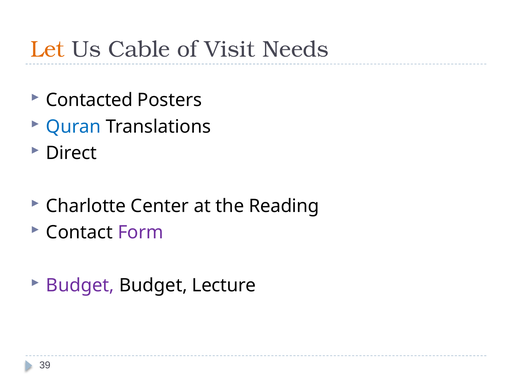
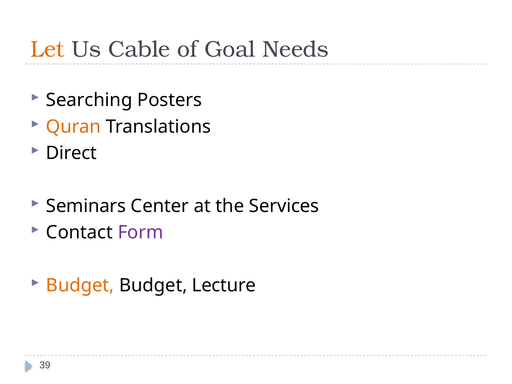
Visit: Visit -> Goal (230, 49)
Contacted: Contacted -> Searching (89, 100)
Quran colour: blue -> orange (73, 127)
Charlotte: Charlotte -> Seminars (86, 206)
Reading: Reading -> Services (284, 206)
Budget colour: purple -> orange (80, 285)
